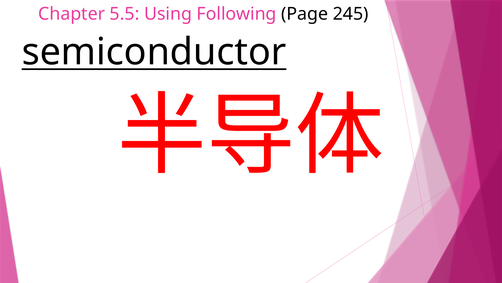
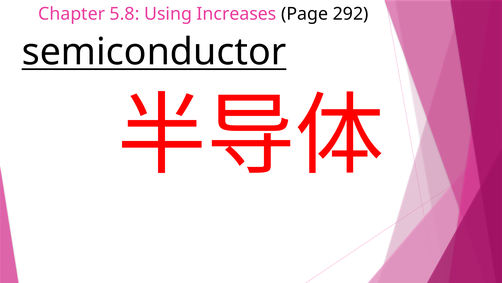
5.5: 5.5 -> 5.8 (125, 14)
Following: Following -> Increases (237, 14)
245: 245 -> 292 (351, 14)
